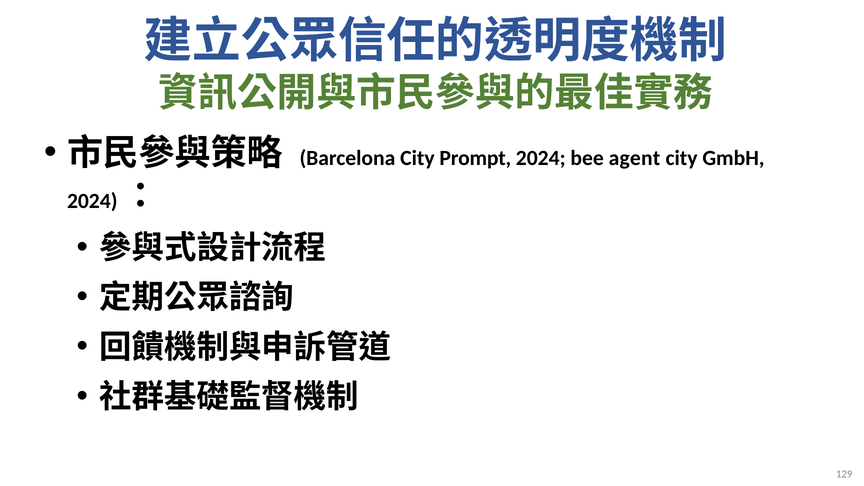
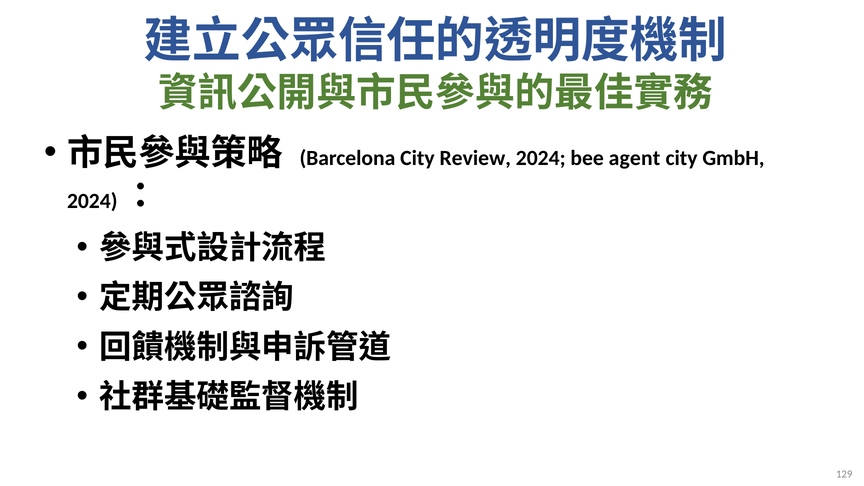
Prompt: Prompt -> Review (475, 158)
